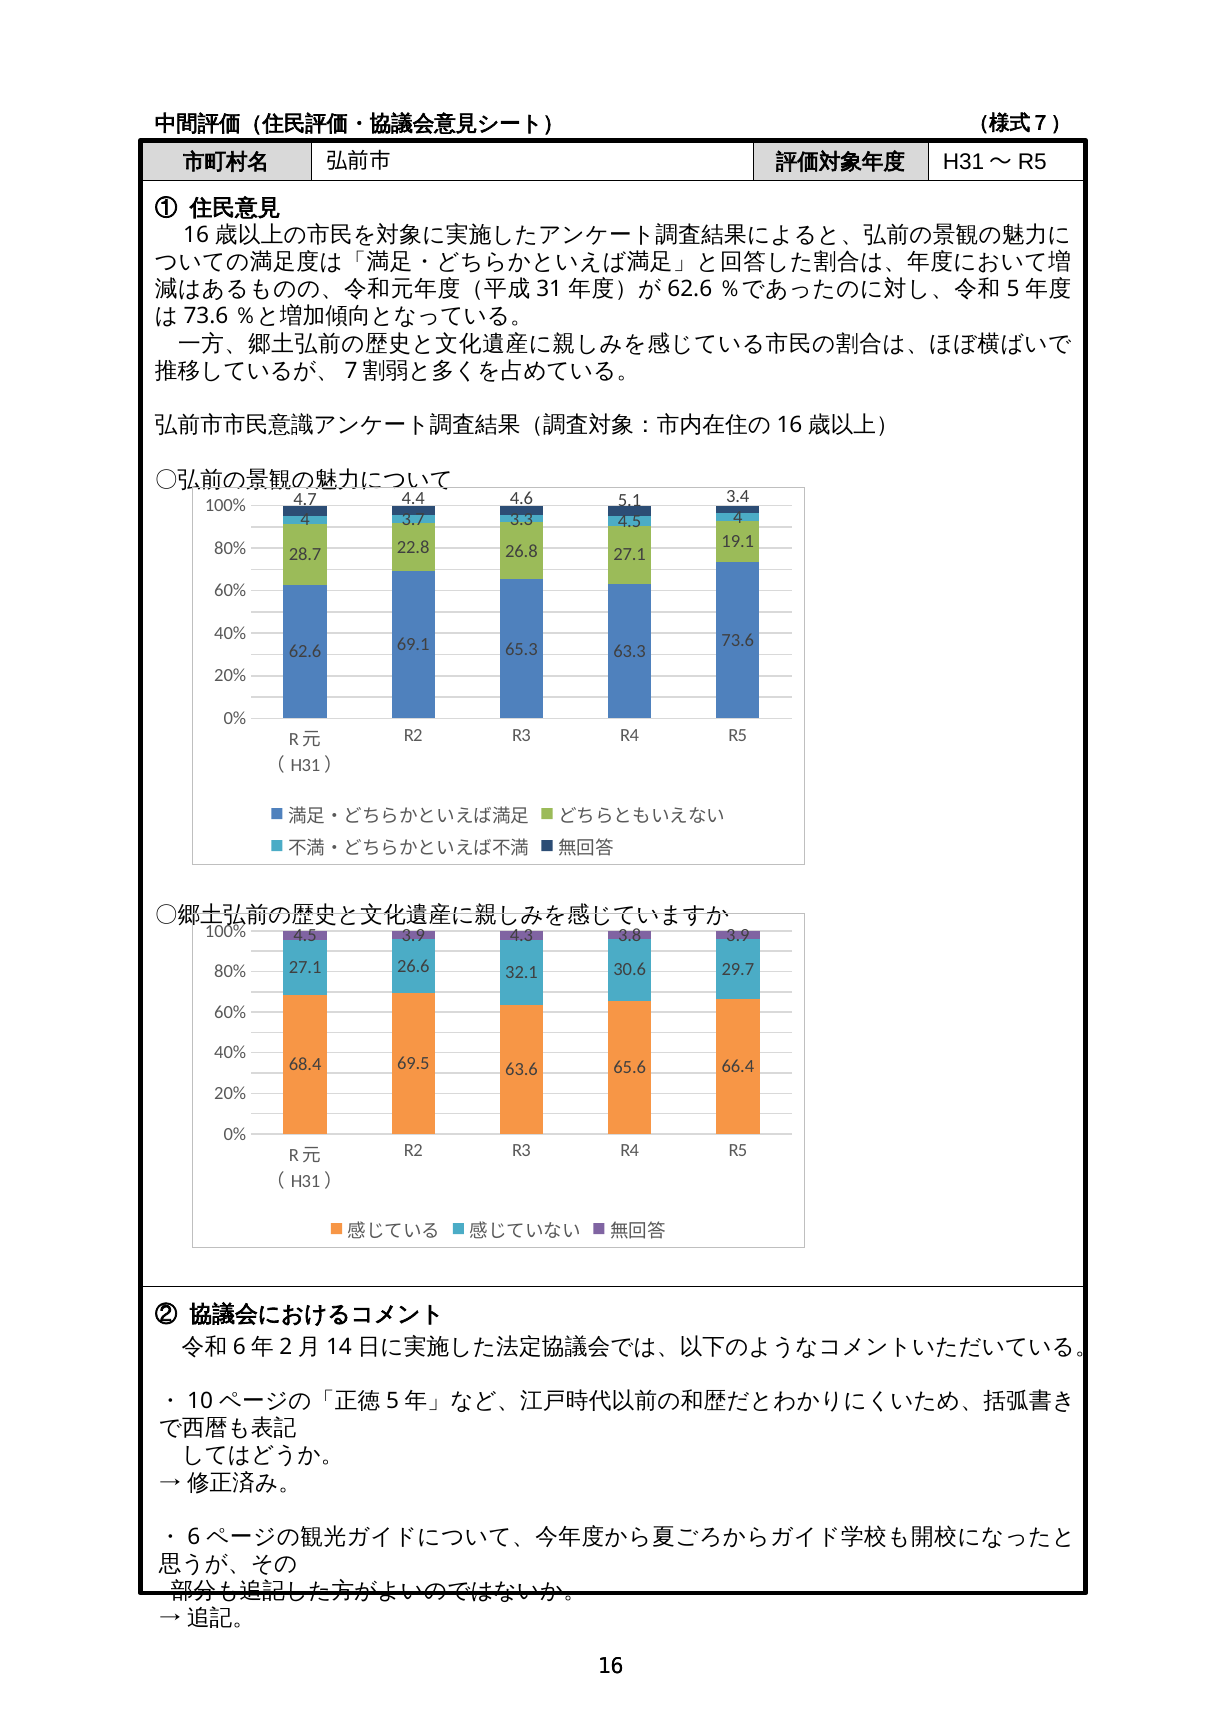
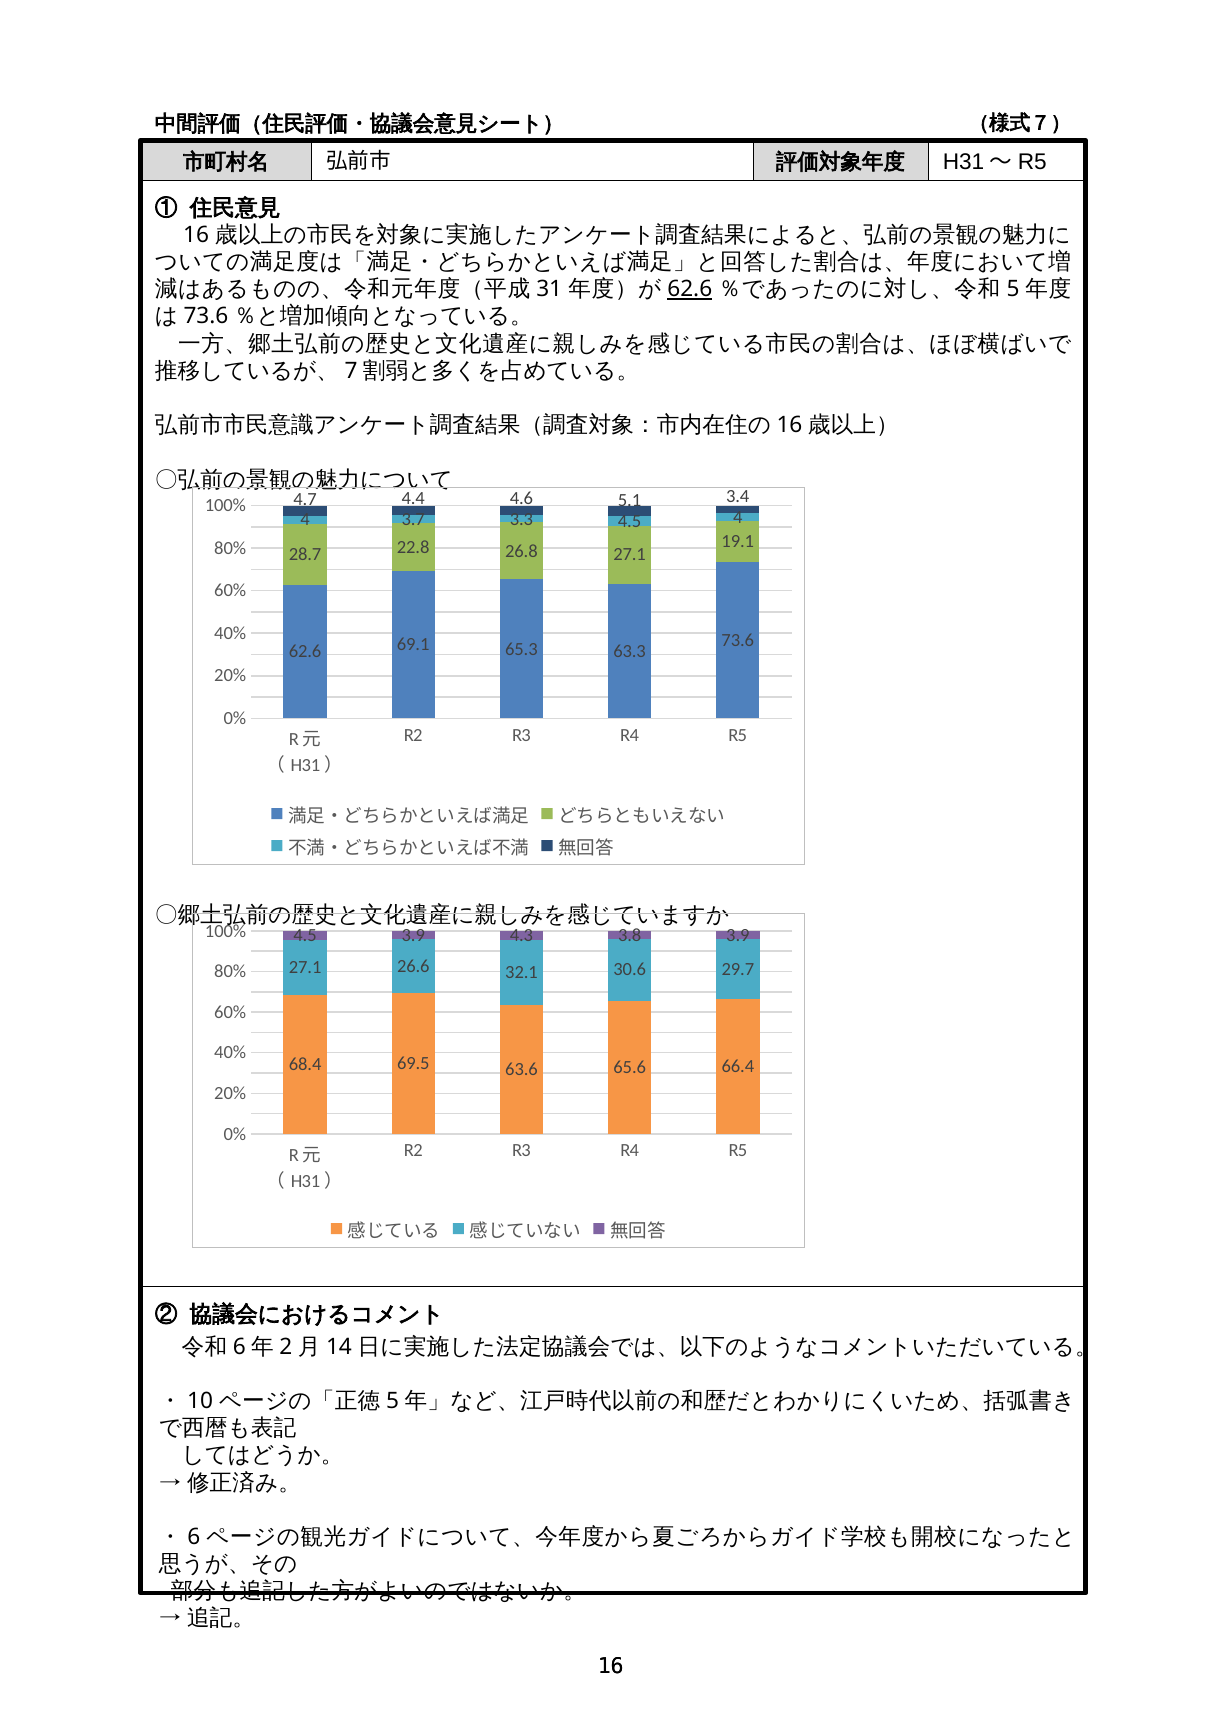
62.6 underline: none -> present (690, 289)
